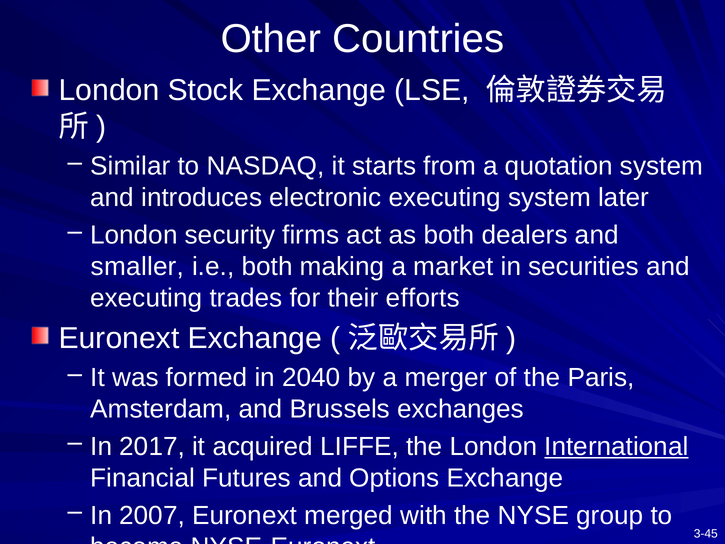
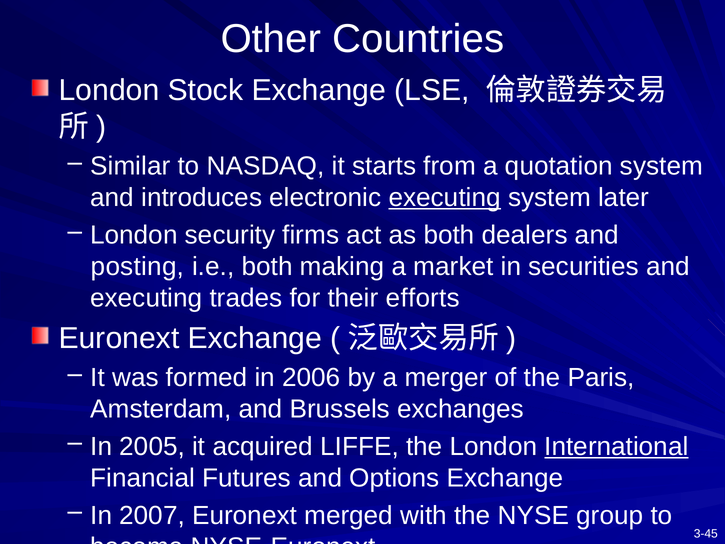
executing underline: none -> present (445, 198)
smaller: smaller -> posting (137, 266)
2040: 2040 -> 2006 (311, 378)
2017: 2017 -> 2005 (152, 446)
